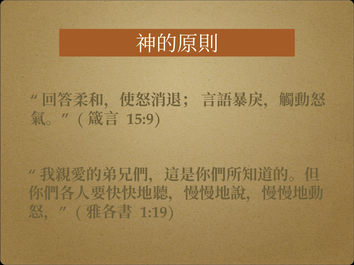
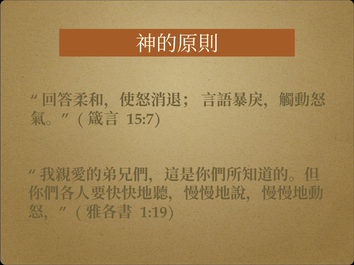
15:9: 15:9 -> 15:7 (144, 119)
